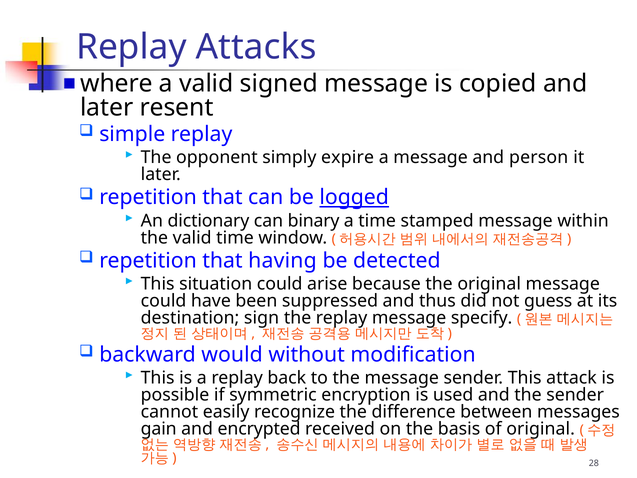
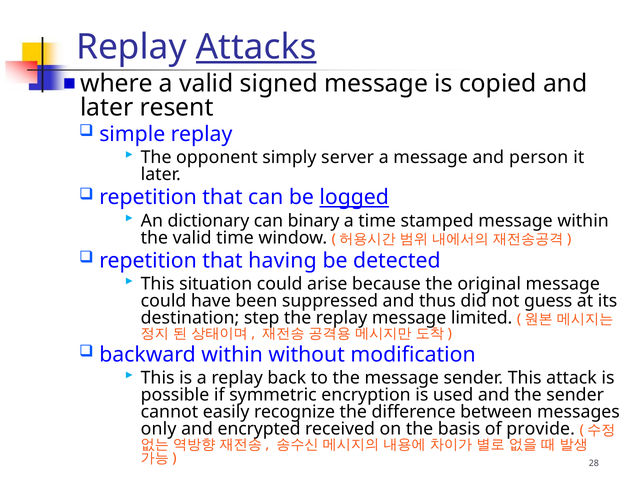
Attacks underline: none -> present (256, 47)
expire: expire -> server (348, 157)
sign: sign -> step (262, 318)
specify: specify -> limited (482, 318)
backward would: would -> within (232, 354)
gain: gain -> only (159, 429)
of original: original -> provide (541, 429)
